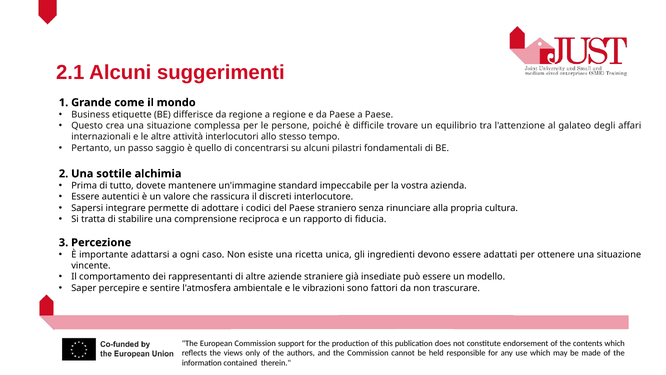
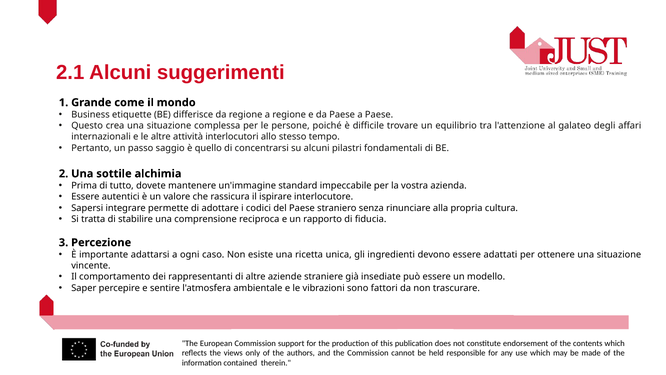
discreti: discreti -> ispirare (275, 197)
